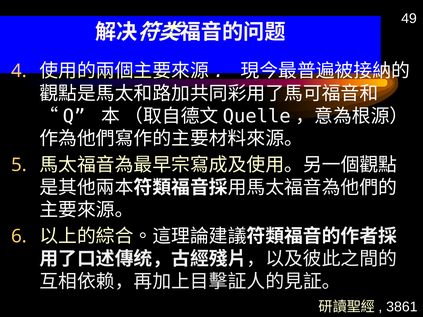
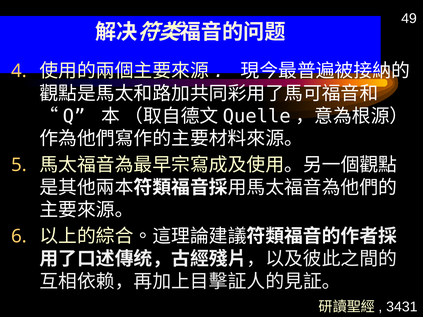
3861: 3861 -> 3431 (402, 307)
